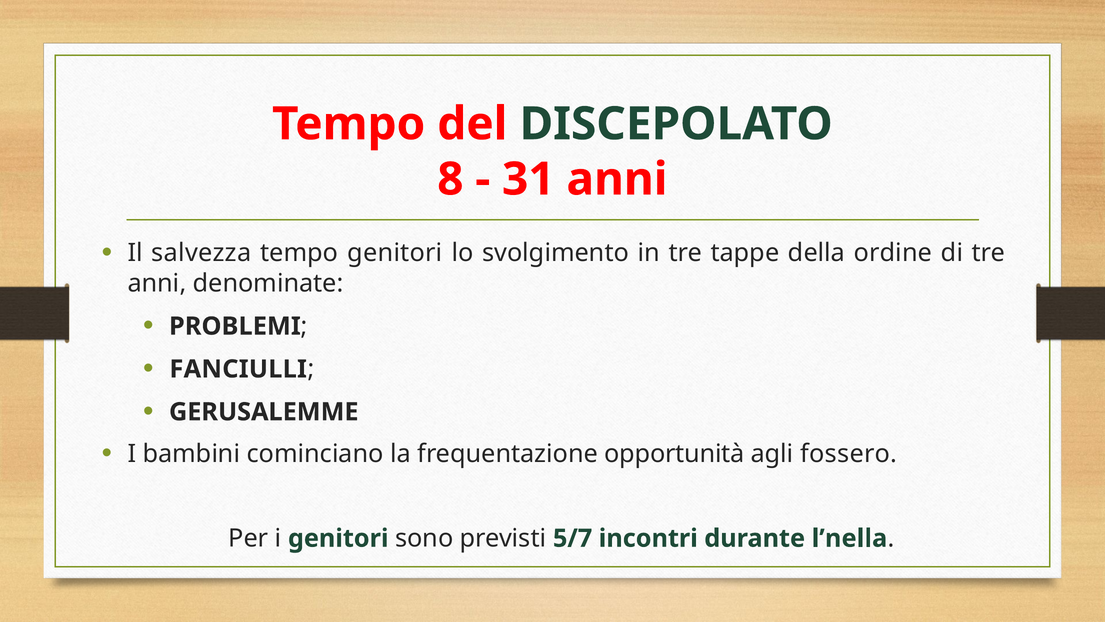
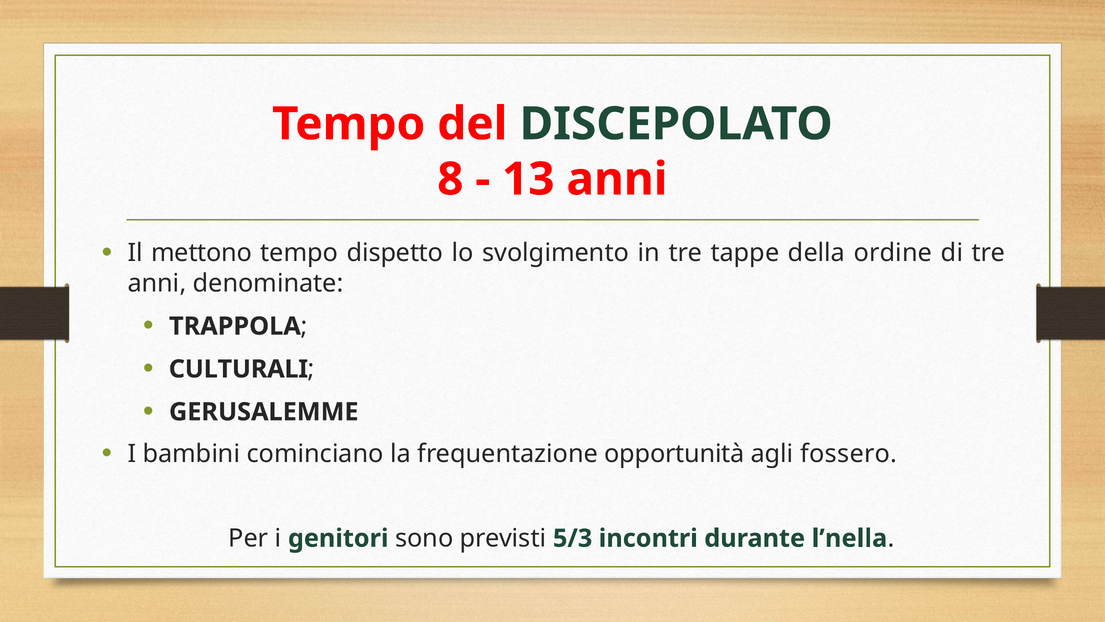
31: 31 -> 13 (528, 179)
salvezza: salvezza -> mettono (202, 253)
tempo genitori: genitori -> dispetto (395, 253)
PROBLEMI: PROBLEMI -> TRAPPOLA (235, 326)
FANCIULLI: FANCIULLI -> CULTURALI (238, 369)
5/7: 5/7 -> 5/3 (573, 538)
